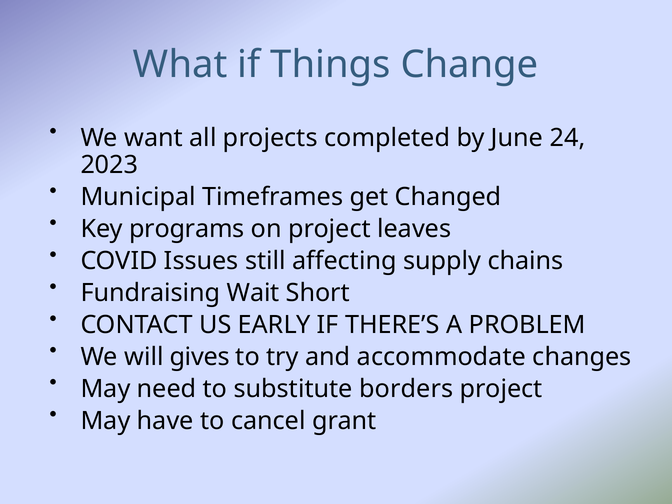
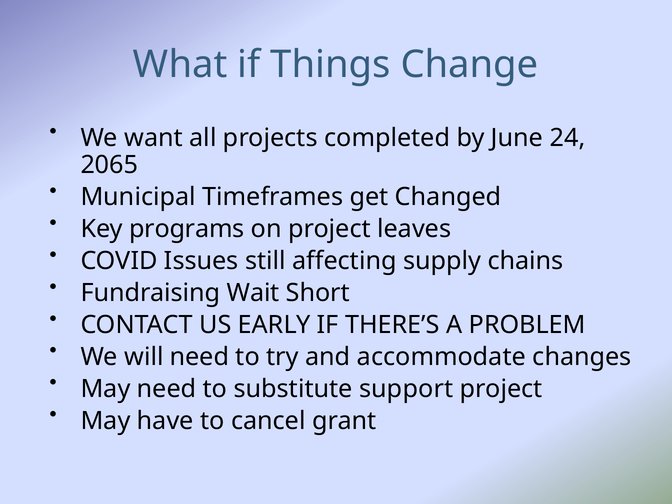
2023: 2023 -> 2065 (109, 165)
will gives: gives -> need (200, 357)
borders: borders -> support (406, 389)
